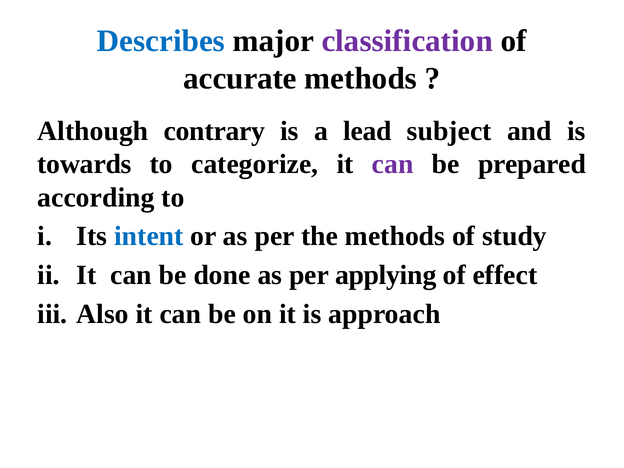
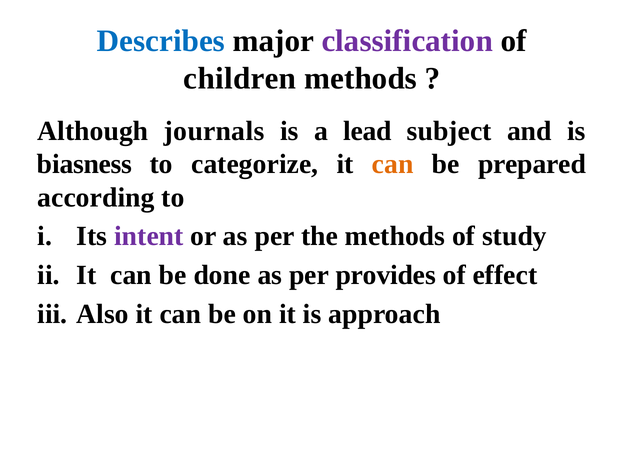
accurate: accurate -> children (240, 79)
contrary: contrary -> journals (214, 131)
towards: towards -> biasness (85, 164)
can colour: purple -> orange (393, 164)
intent colour: blue -> purple (149, 236)
applying: applying -> provides (386, 275)
